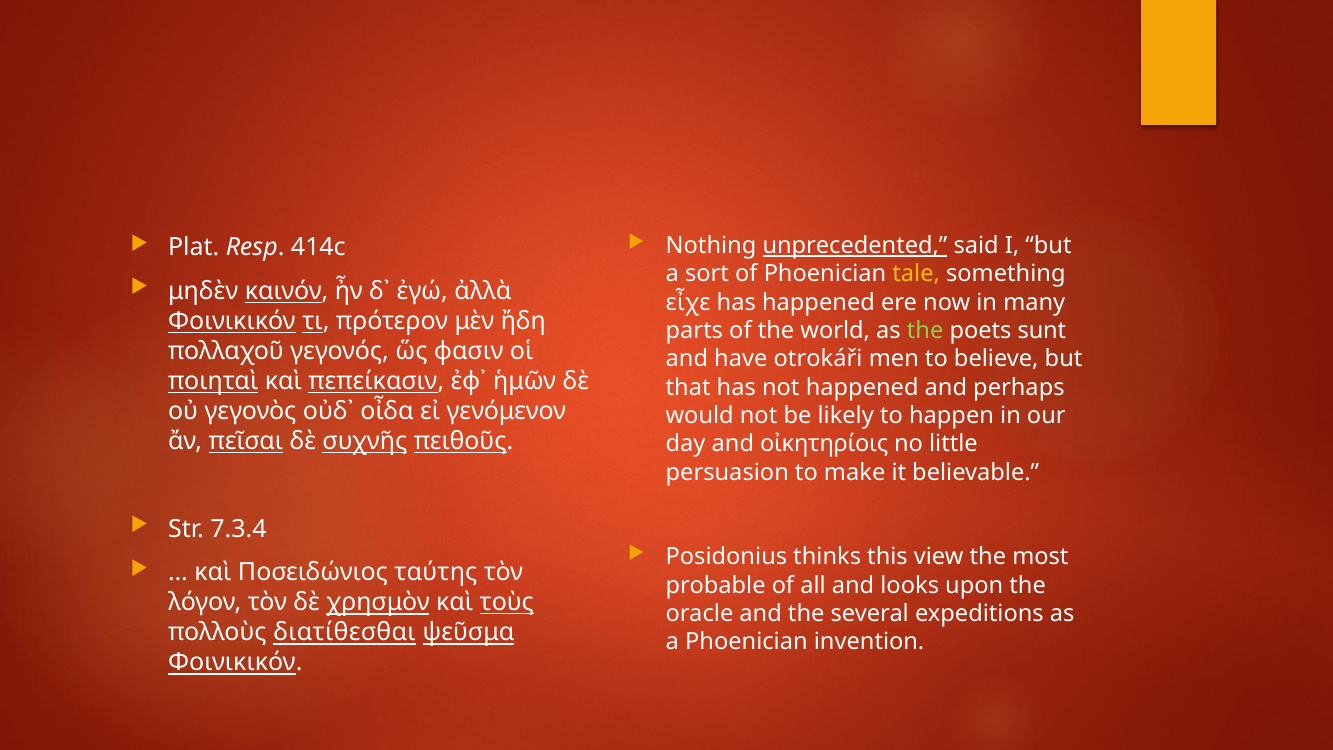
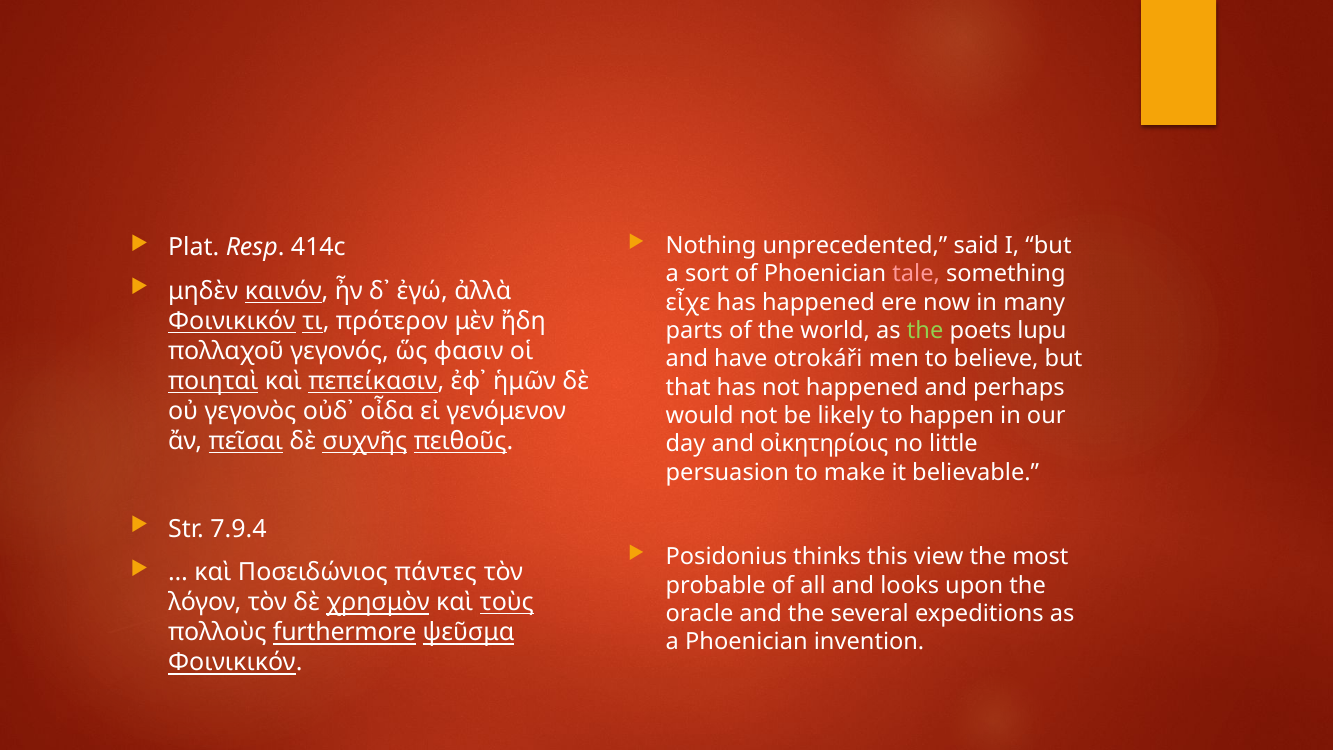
unprecedented underline: present -> none (855, 246)
tale colour: yellow -> pink (916, 274)
sunt: sunt -> lupu (1042, 331)
7.3.4: 7.3.4 -> 7.9.4 (238, 529)
ταύτης: ταύτης -> πάντες (436, 573)
διατίθεσθαι: διατίθεσθαι -> furthermore (345, 633)
